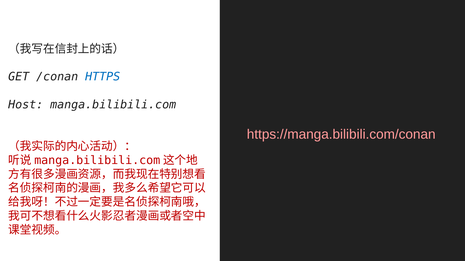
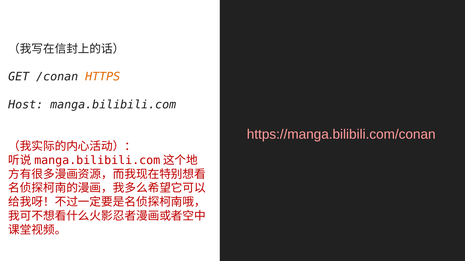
HTTPS colour: blue -> orange (103, 77)
